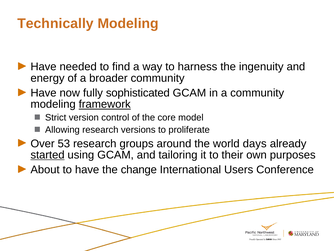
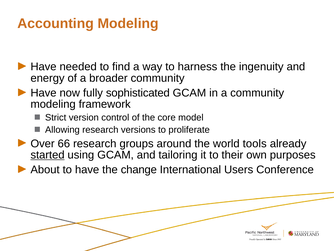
Technically: Technically -> Accounting (56, 24)
framework underline: present -> none (105, 104)
53: 53 -> 66 (64, 143)
days: days -> tools (255, 143)
